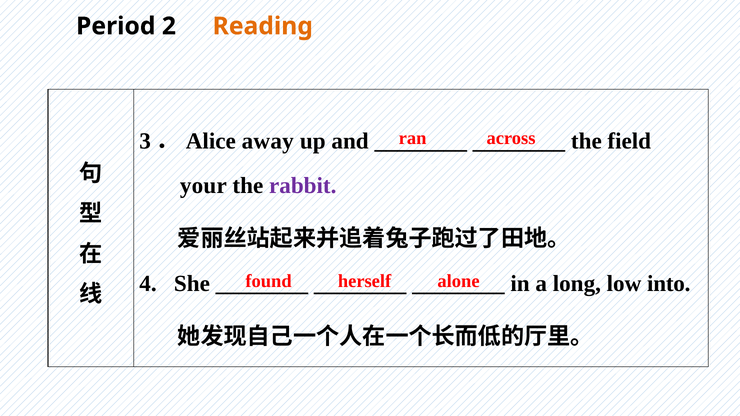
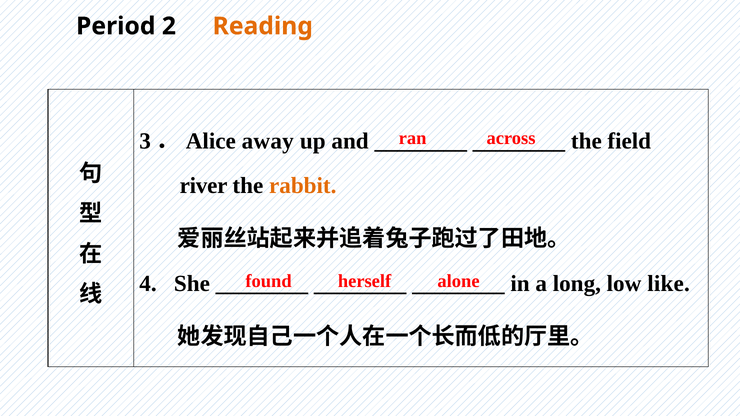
your: your -> river (204, 186)
rabbit colour: purple -> orange (303, 186)
into: into -> like (669, 284)
